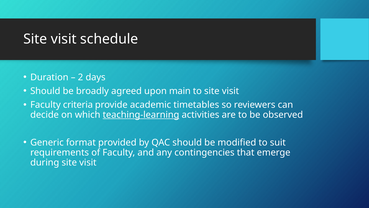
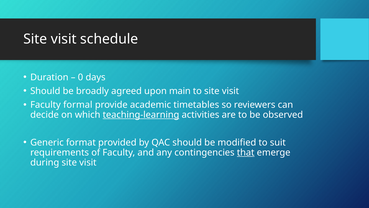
2: 2 -> 0 (81, 77)
criteria: criteria -> formal (78, 105)
that underline: none -> present (246, 152)
